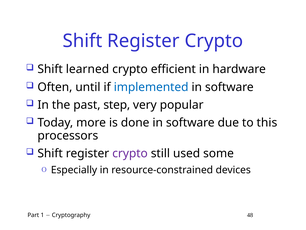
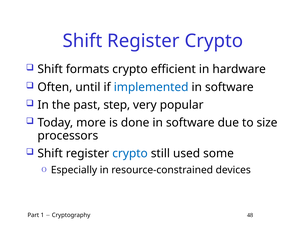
learned: learned -> formats (88, 69)
this: this -> size (267, 122)
crypto colour: purple -> blue (130, 153)
